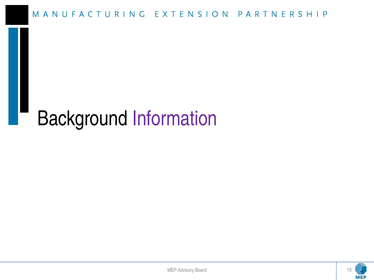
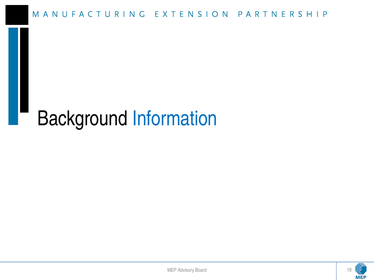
Information colour: purple -> blue (175, 119)
